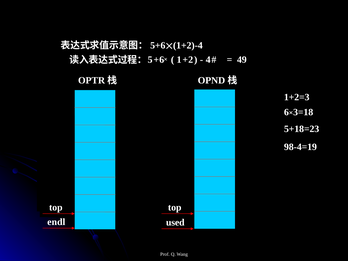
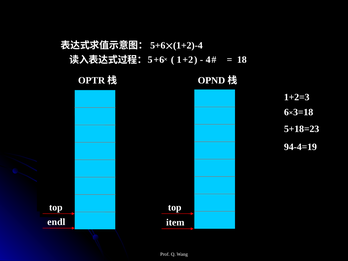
49: 49 -> 18 (242, 60)
98-4=19: 98-4=19 -> 94-4=19 (300, 147)
used: used -> item (175, 222)
